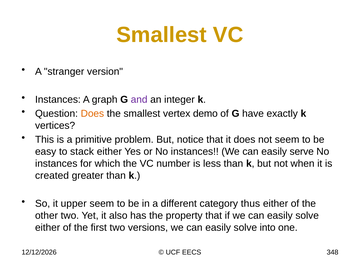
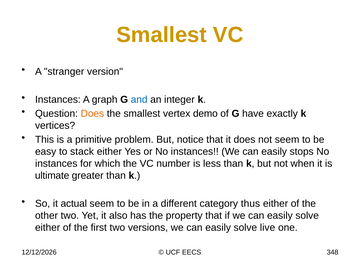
and colour: purple -> blue (139, 100)
serve: serve -> stops (302, 152)
created: created -> ultimate (52, 176)
upper: upper -> actual (74, 204)
into: into -> live (268, 228)
